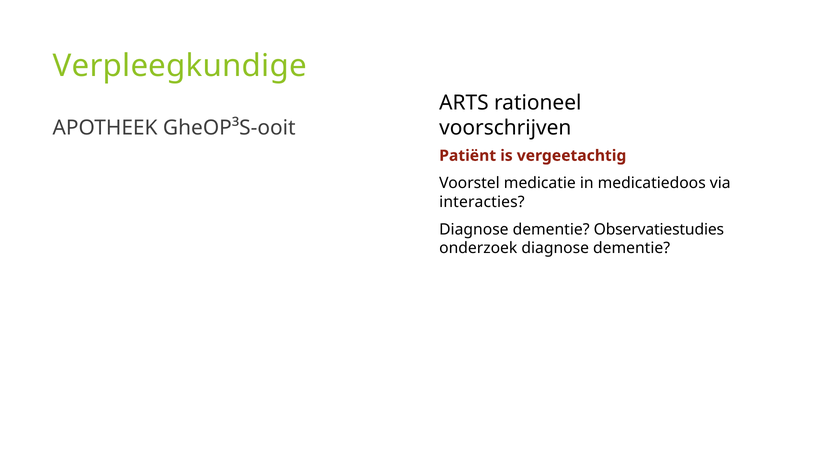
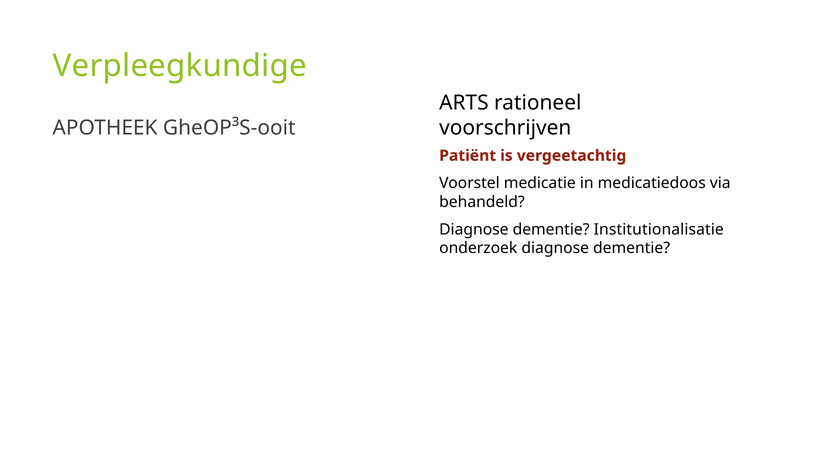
interacties: interacties -> behandeld (482, 202)
Observatiestudies: Observatiestudies -> Institutionalisatie (659, 230)
